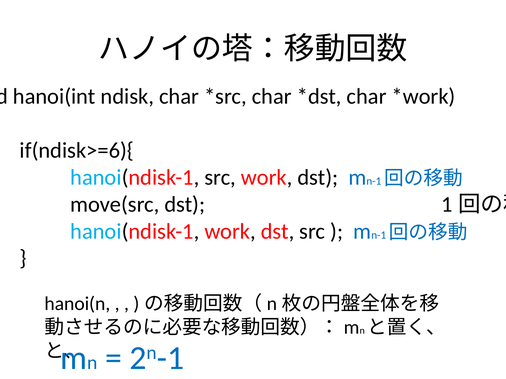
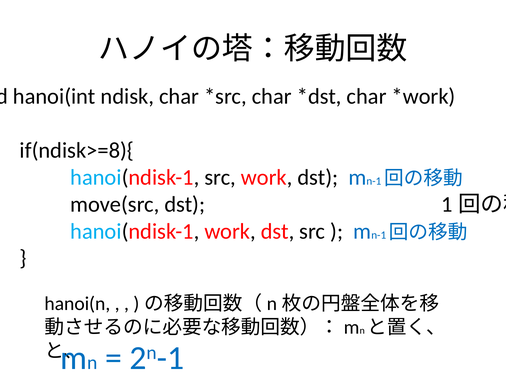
if(ndisk>=6){: if(ndisk>=6){ -> if(ndisk>=8){ (77, 151)
